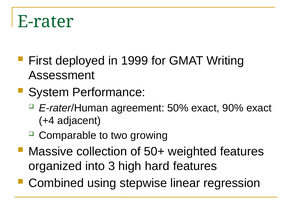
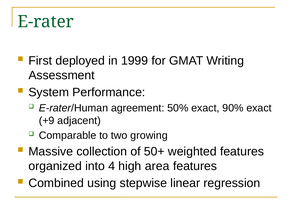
+4: +4 -> +9 (47, 121)
3: 3 -> 4 (112, 166)
hard: hard -> area (157, 166)
